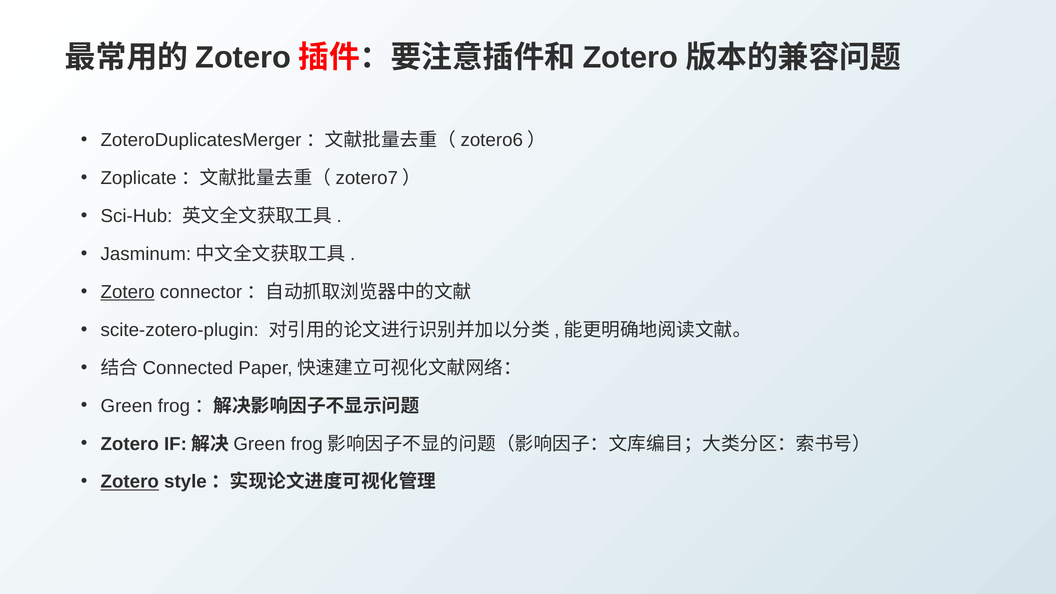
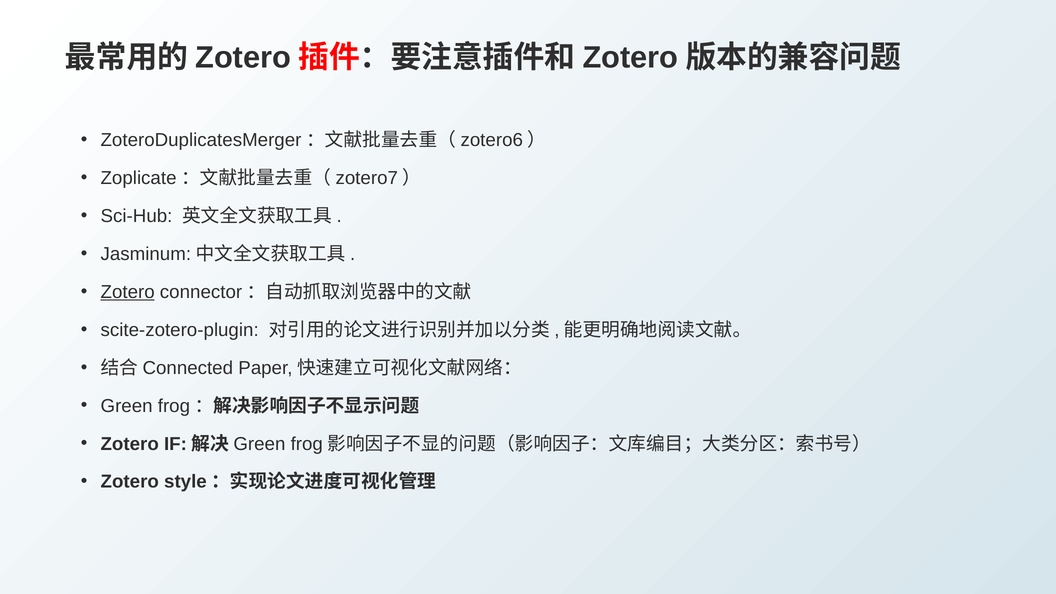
Zotero underline: present -> none (130, 482)
